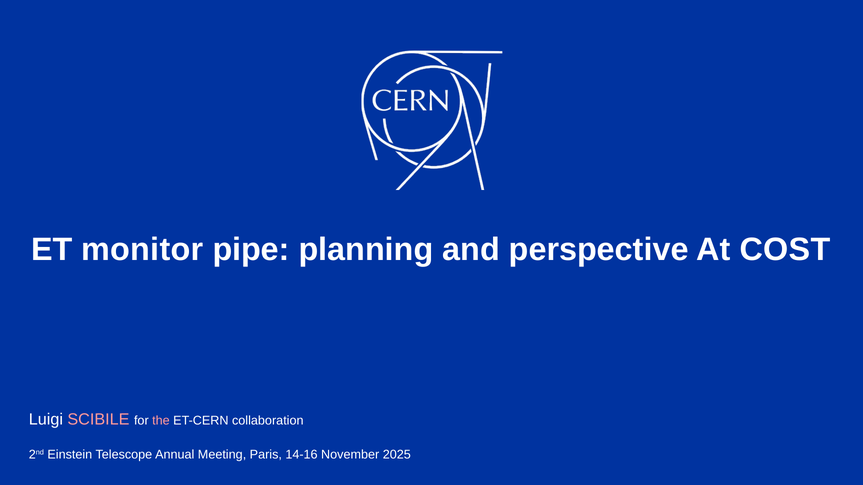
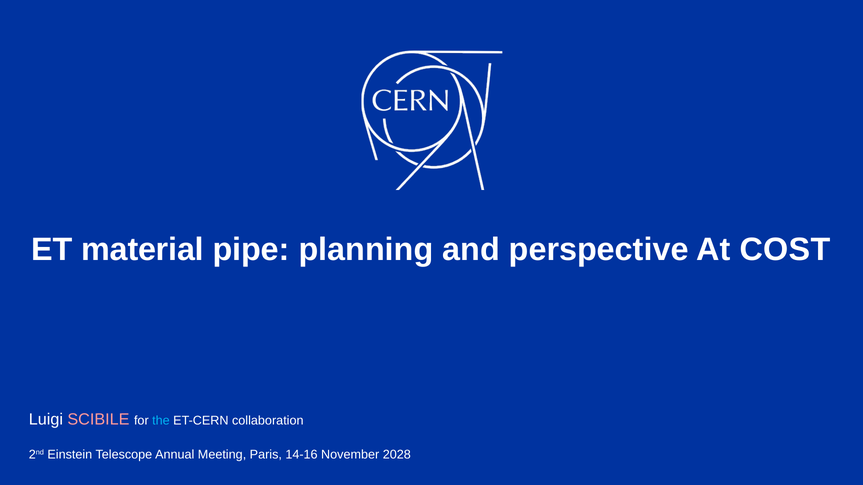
monitor: monitor -> material (143, 250)
the colour: pink -> light blue (161, 421)
2025: 2025 -> 2028 (397, 455)
